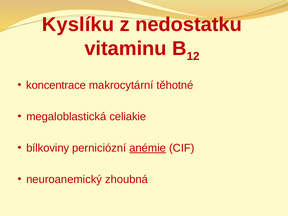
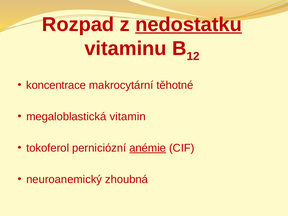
Kyslíku: Kyslíku -> Rozpad (78, 24)
nedostatku underline: none -> present (189, 24)
celiakie: celiakie -> vitamin (128, 117)
bílkoviny: bílkoviny -> tokoferol (48, 148)
